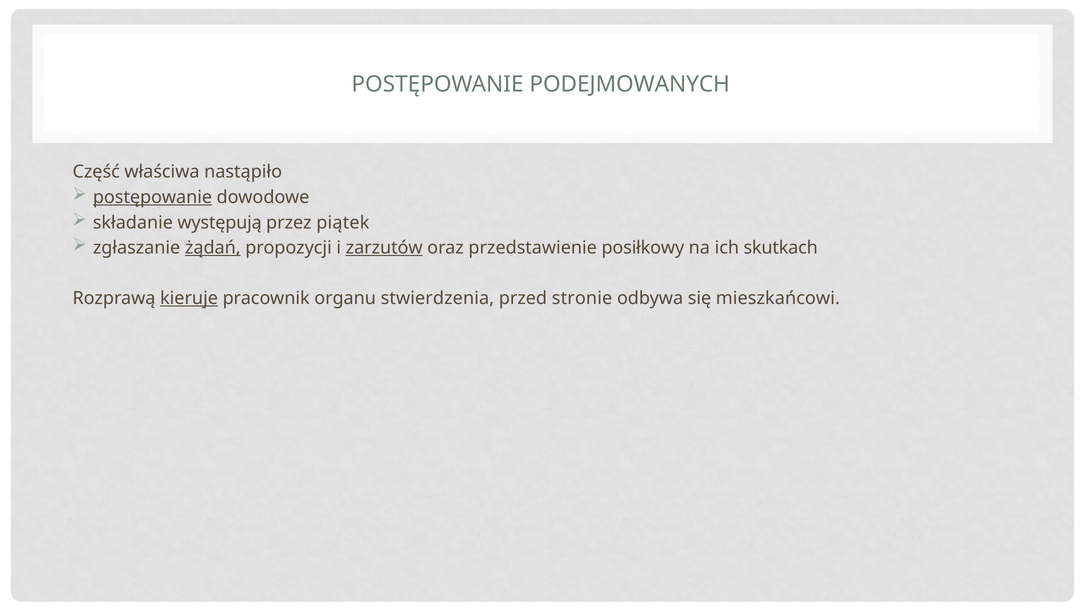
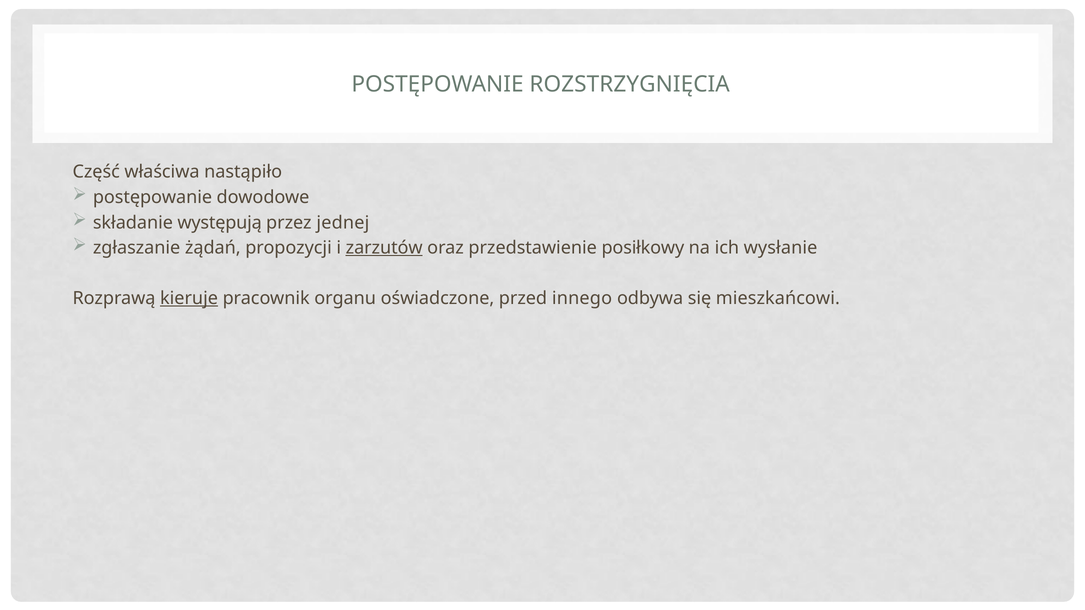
PODEJMOWANYCH: PODEJMOWANYCH -> ROZSTRZYGNIĘCIA (630, 84)
postępowanie underline: present -> none (153, 197)
piątek: piątek -> jednej (343, 223)
żądań underline: present -> none (213, 248)
skutkach: skutkach -> wysłanie (781, 248)
stwierdzenia: stwierdzenia -> oświadczone (437, 298)
stronie: stronie -> innego (582, 298)
